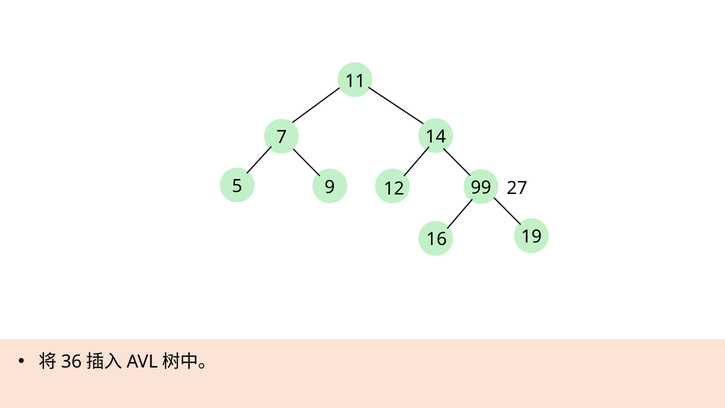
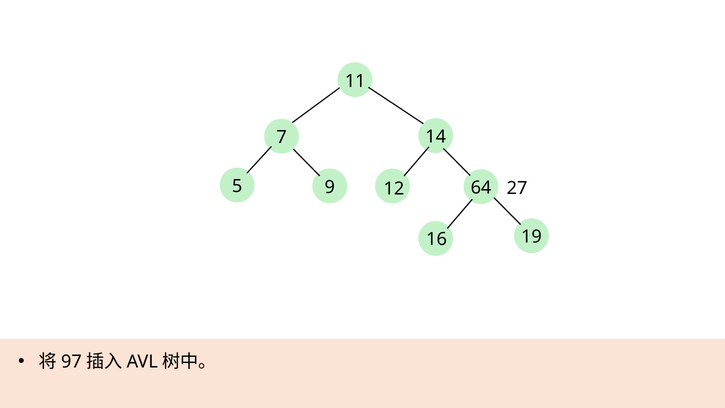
99: 99 -> 64 (481, 188)
36: 36 -> 97 (71, 362)
